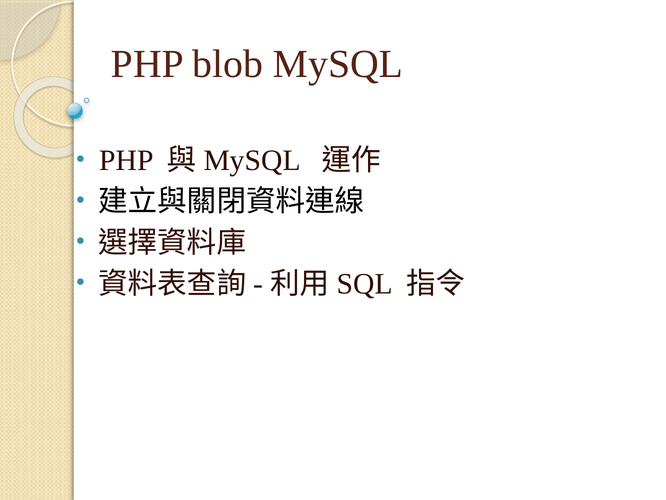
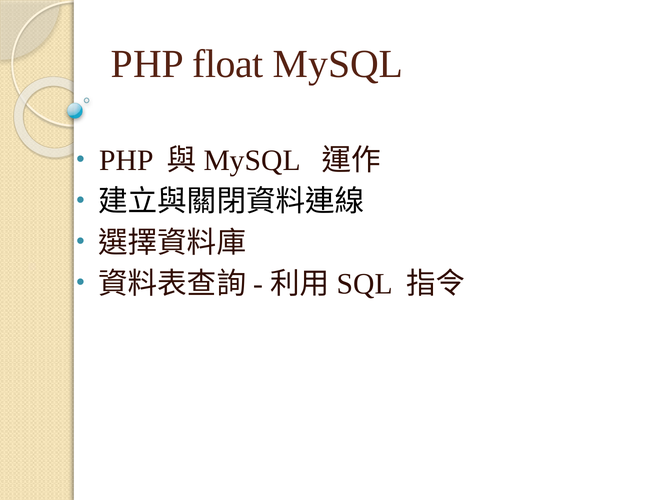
blob: blob -> float (228, 64)
